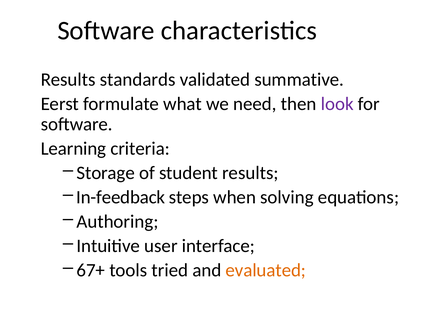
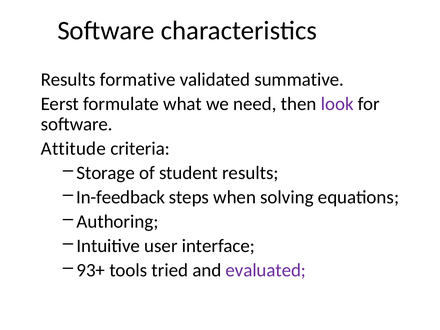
standards: standards -> formative (138, 79)
Learning: Learning -> Attitude (73, 149)
67+: 67+ -> 93+ (91, 270)
evaluated colour: orange -> purple (266, 270)
